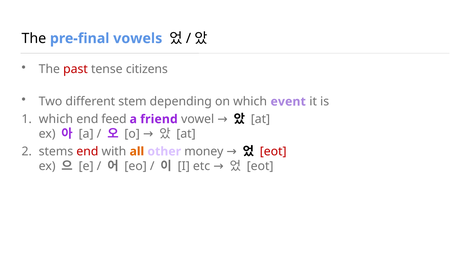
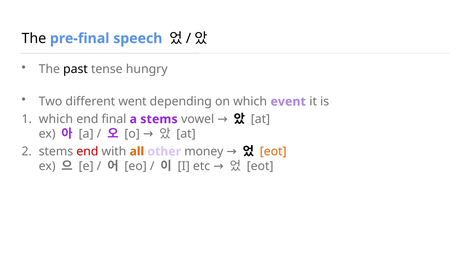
vowels: vowels -> speech (138, 38)
past colour: red -> black (75, 69)
citizens: citizens -> hungry (147, 69)
stem: stem -> went (132, 102)
feed: feed -> final (114, 119)
a friend: friend -> stems (159, 119)
eot colour: red -> orange (273, 152)
